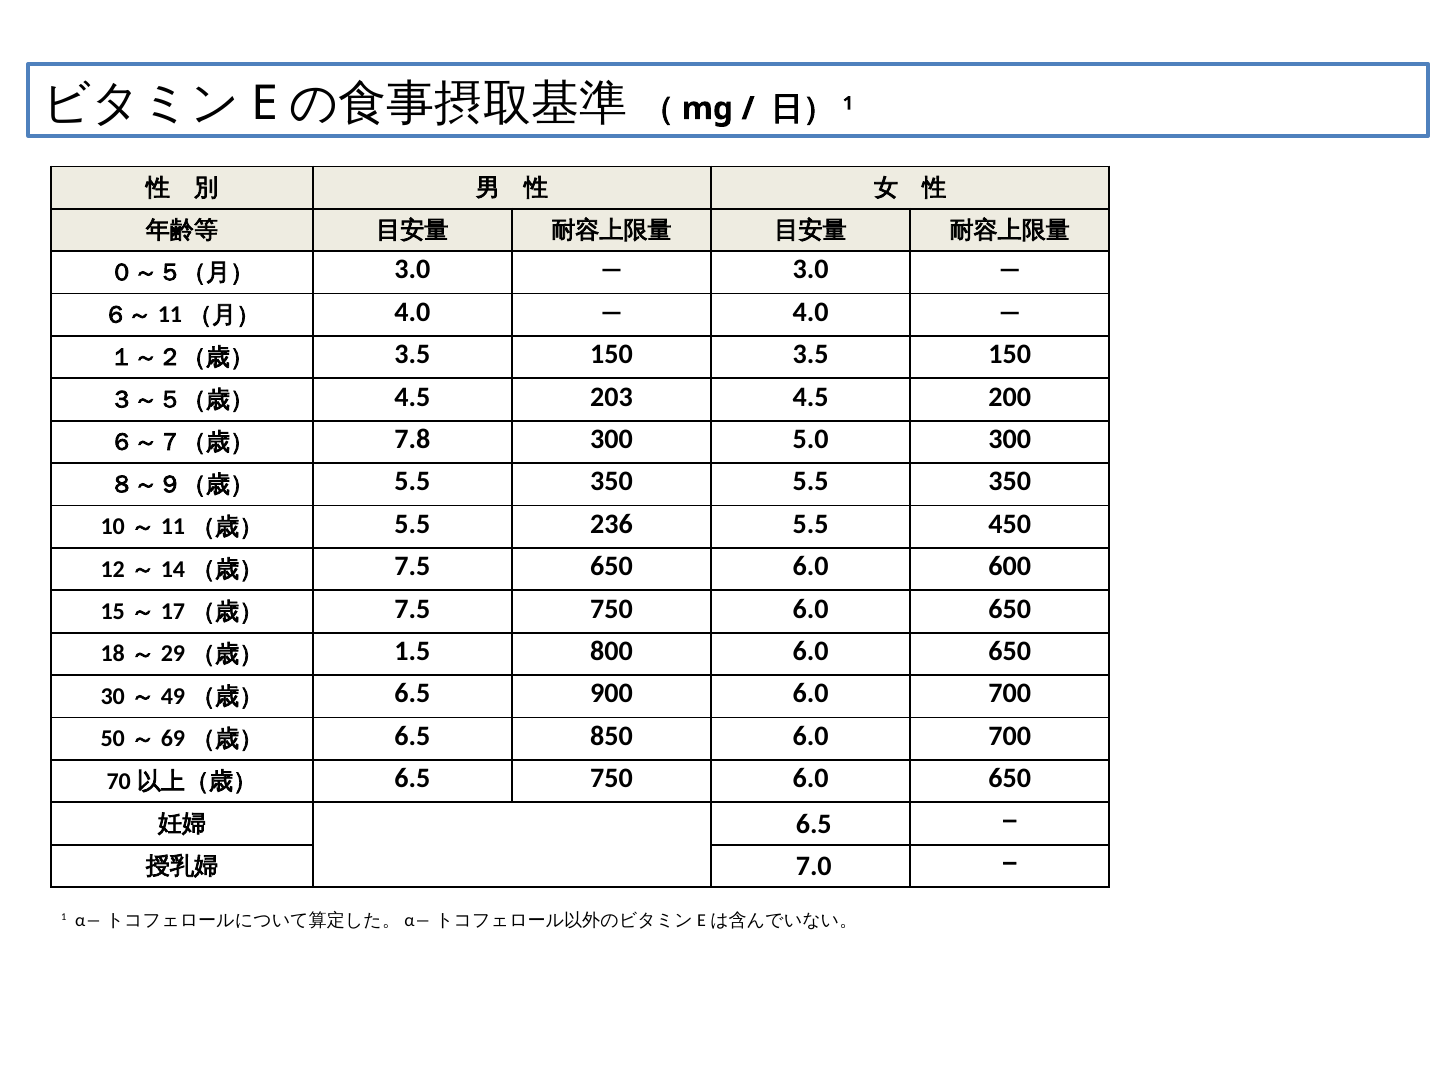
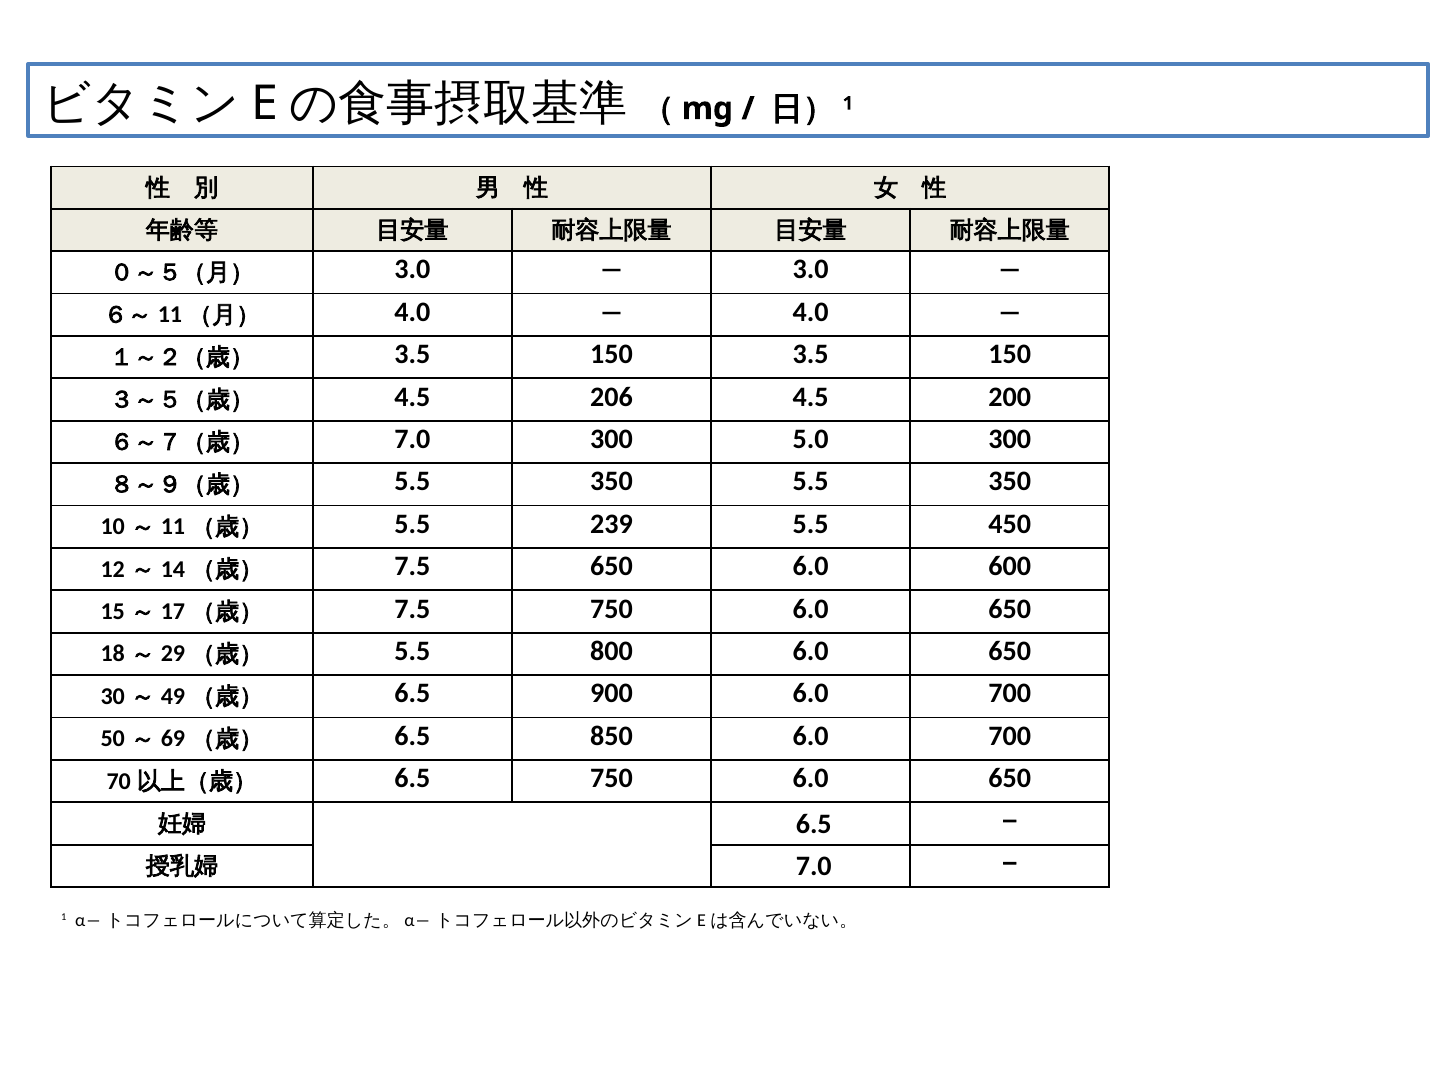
203: 203 -> 206 (612, 397)
7.8: 7.8 -> 7.0 (412, 439)
236: 236 -> 239 (612, 524)
1.5: 1.5 -> 5.5 (412, 651)
